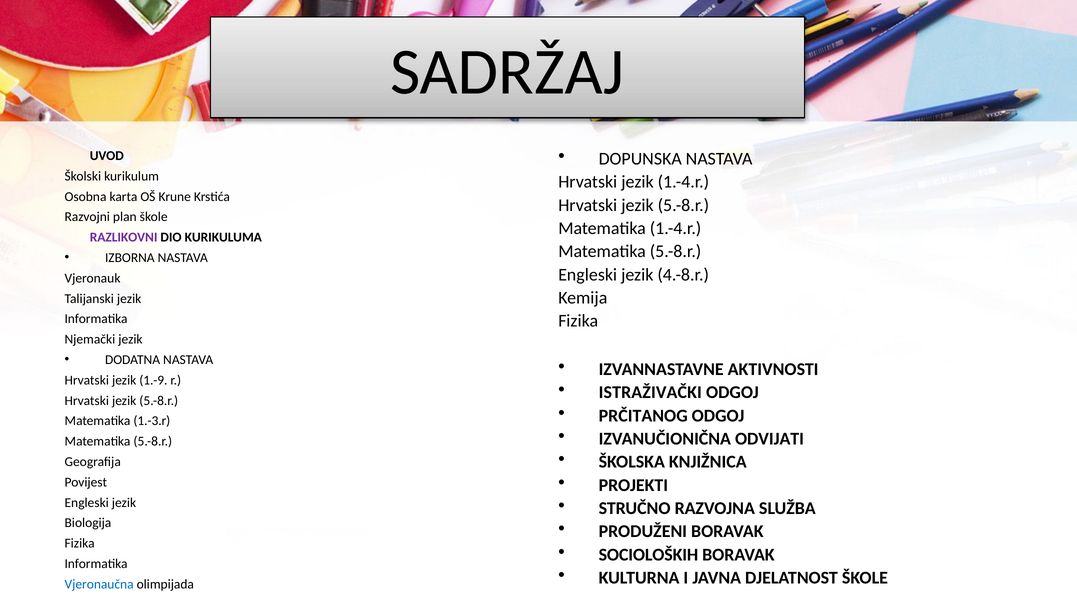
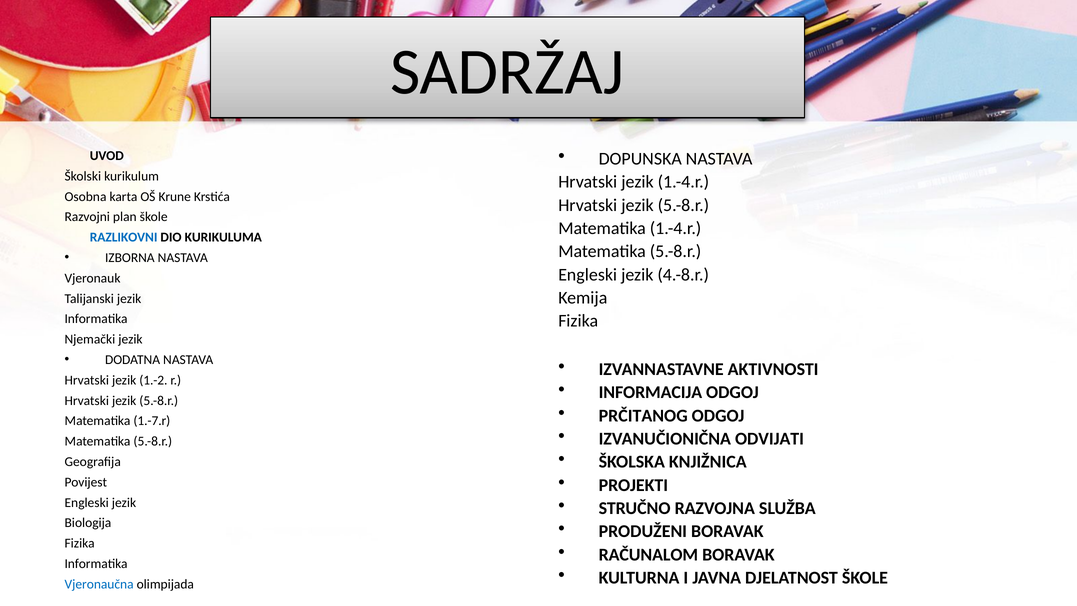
RAZLIKOVNI colour: purple -> blue (124, 237)
1.-9: 1.-9 -> 1.-2 (153, 380)
ISTRAŽIVAČKI: ISTRAŽIVAČKI -> INFORMACIJA (650, 392)
1.-3.r: 1.-3.r -> 1.-7.r (152, 421)
SOCIOLOŠKIH: SOCIOLOŠKIH -> RAČUNALOM (648, 555)
